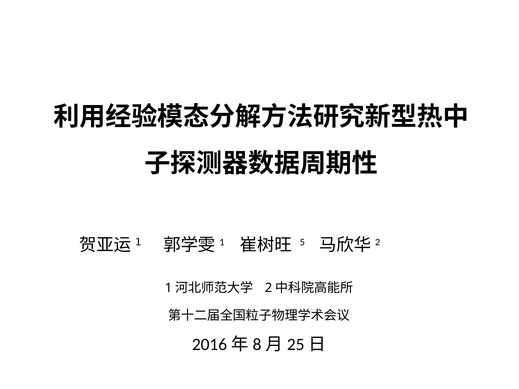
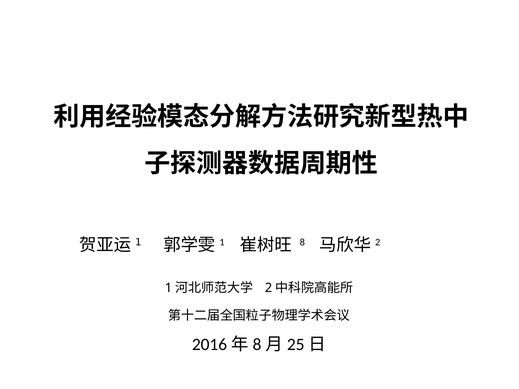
5: 5 -> 8 (302, 242)
